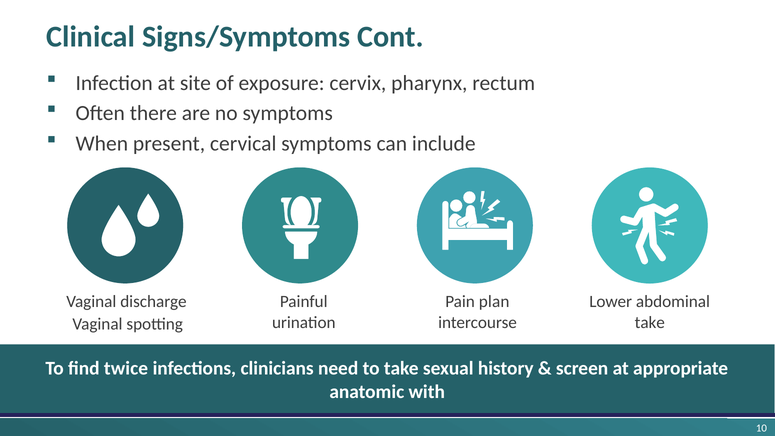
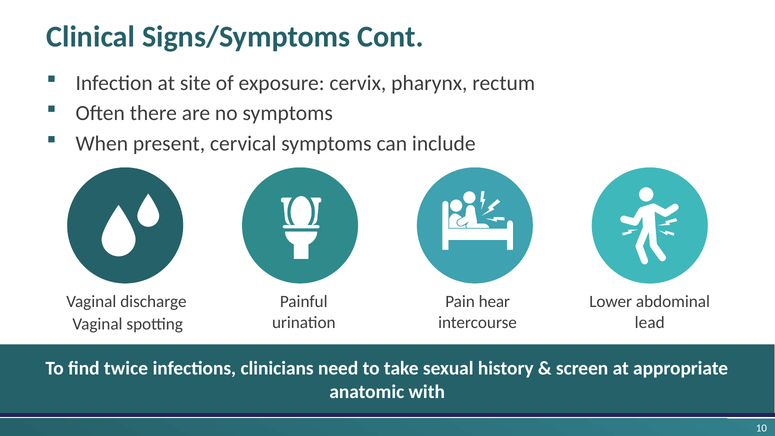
plan: plan -> hear (494, 302)
take: take -> lead (650, 322)
